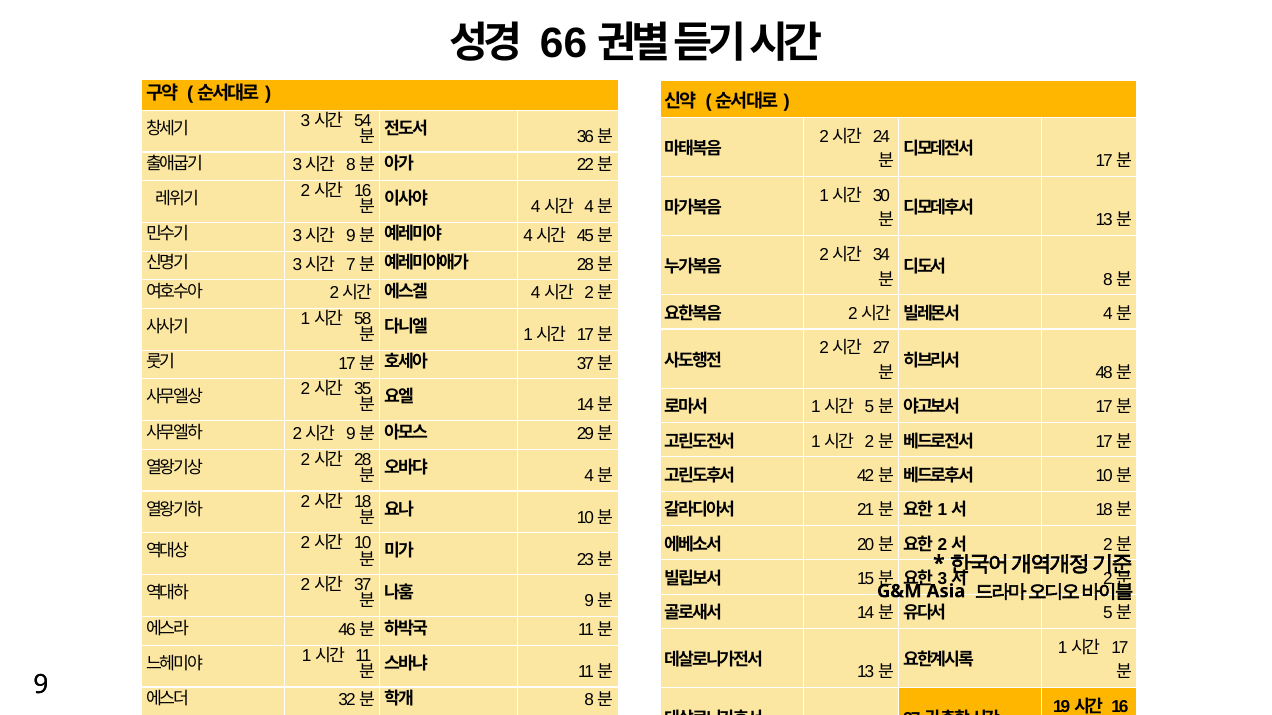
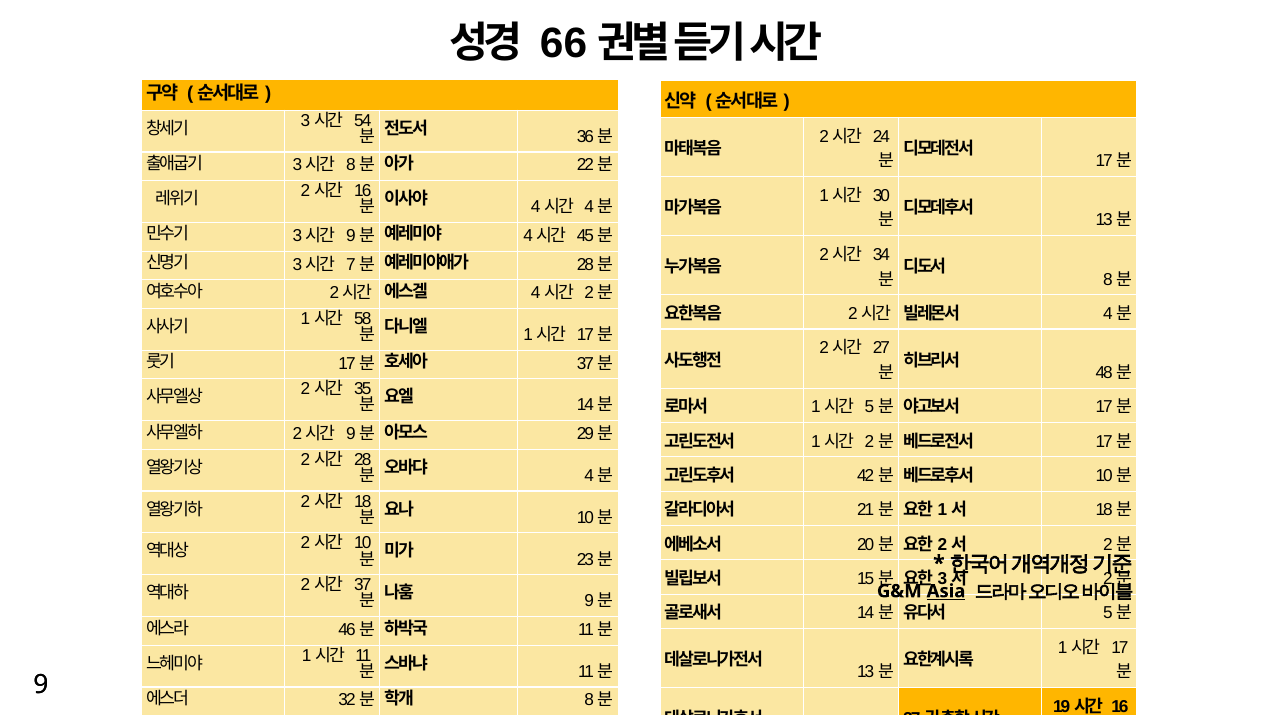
Asia underline: none -> present (946, 592)
